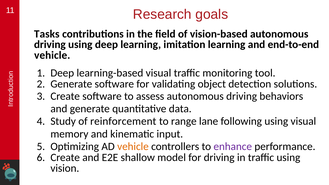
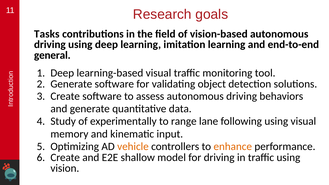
vehicle: vehicle -> general (52, 55)
reinforcement: reinforcement -> experimentally (123, 121)
enhance colour: purple -> orange (233, 147)
